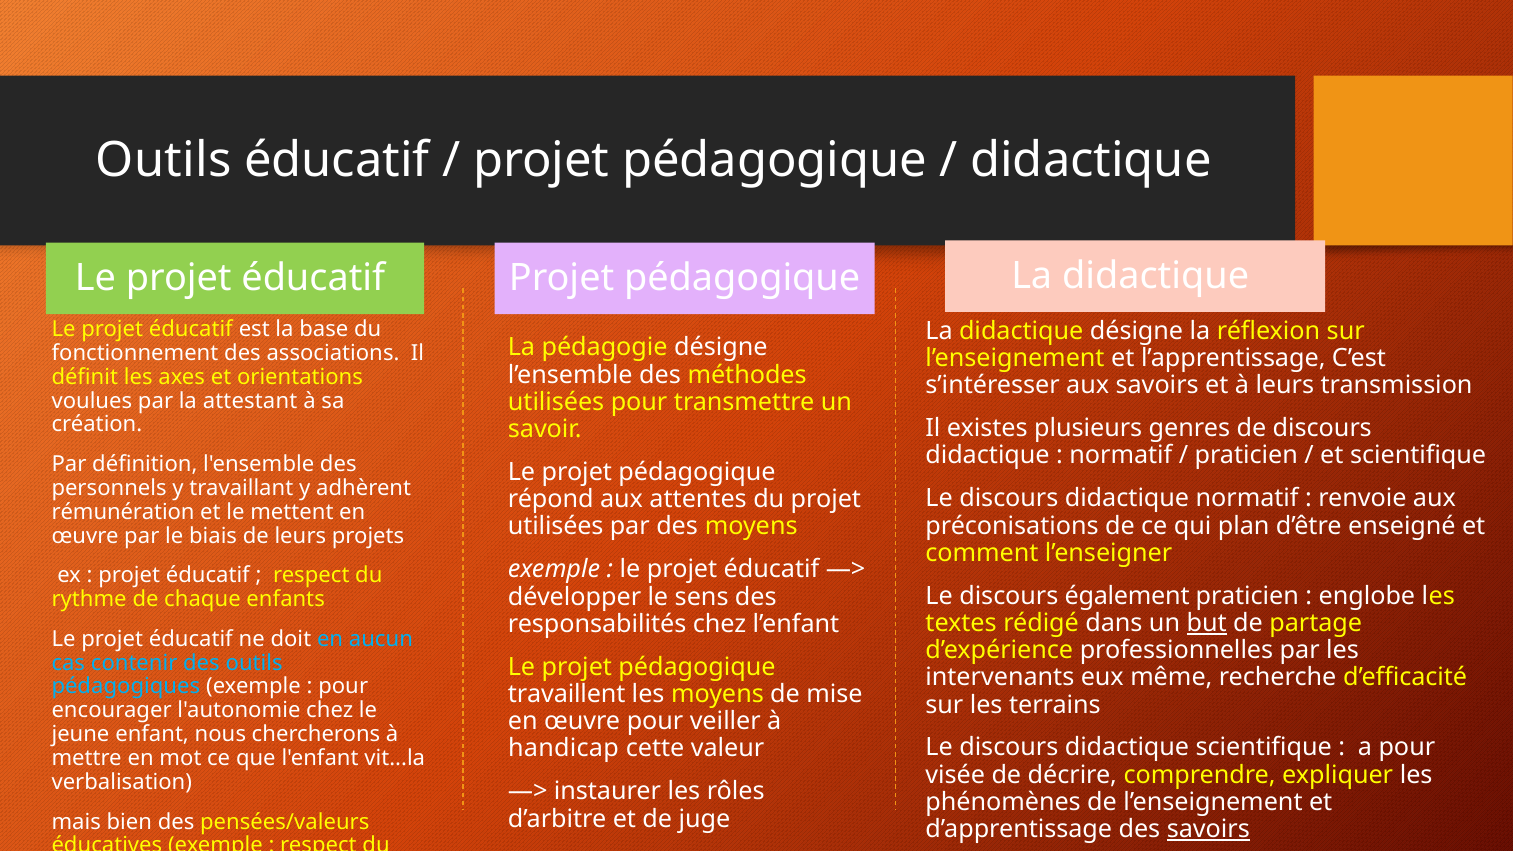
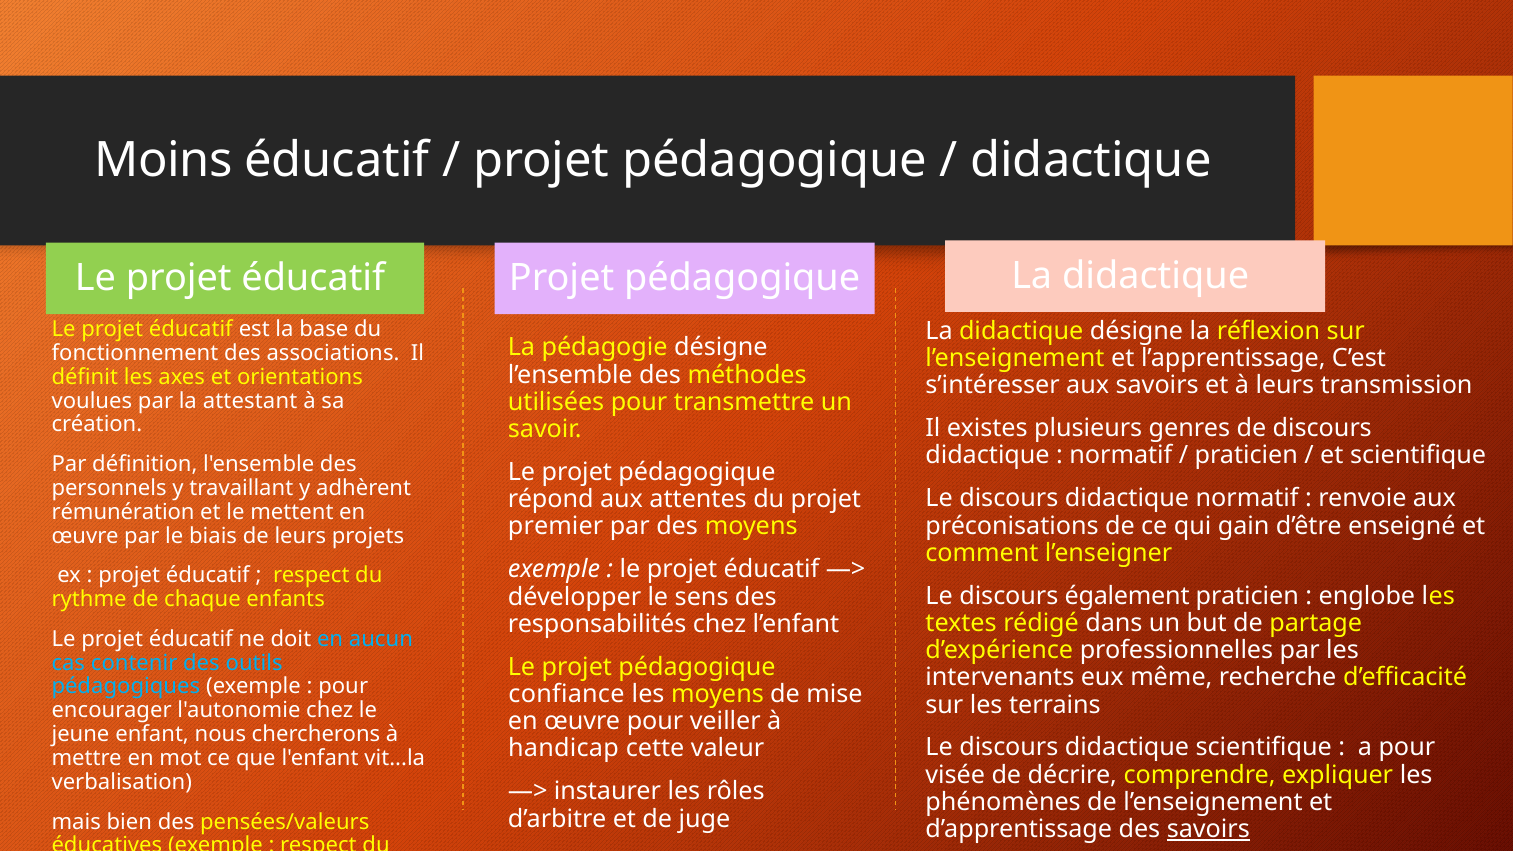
Outils: Outils -> Moins (164, 160)
plan: plan -> gain (1244, 526)
utilisées: utilisées -> premier (556, 527)
but underline: present -> none (1207, 623)
travaillent: travaillent -> confiance (566, 694)
